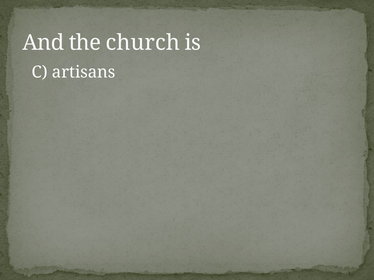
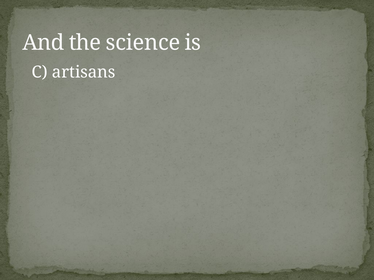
church: church -> science (143, 43)
